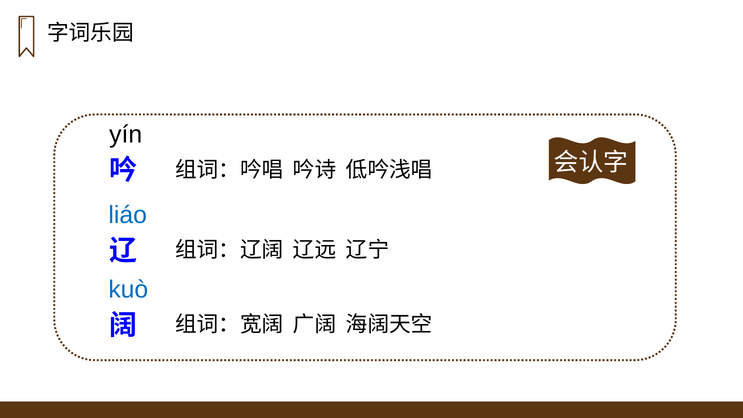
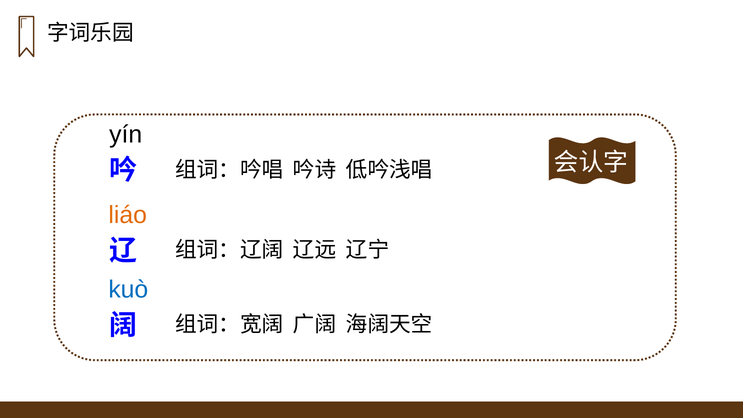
liáo colour: blue -> orange (128, 215)
